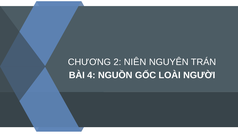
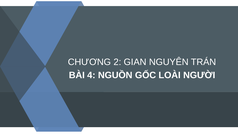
NIÊN: NIÊN -> GIAN (135, 62)
